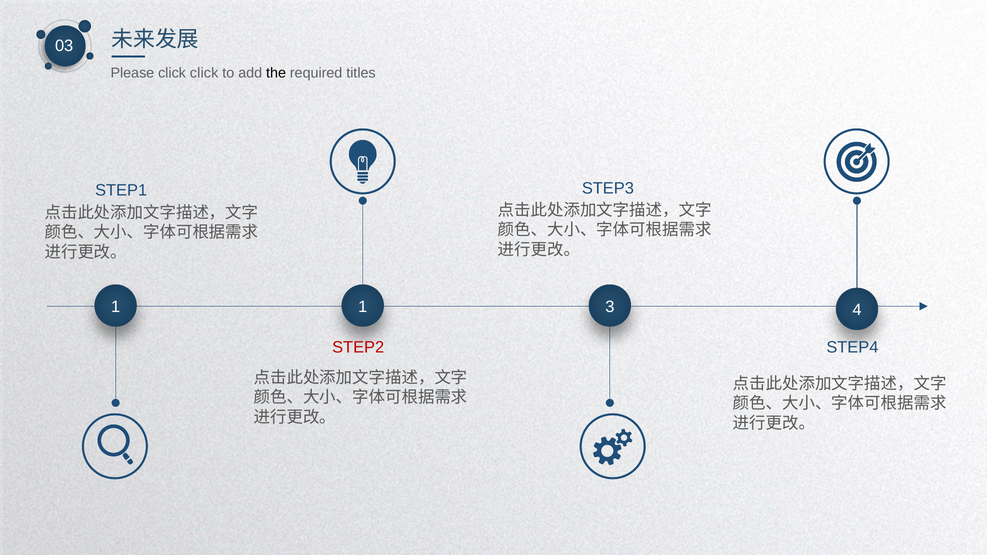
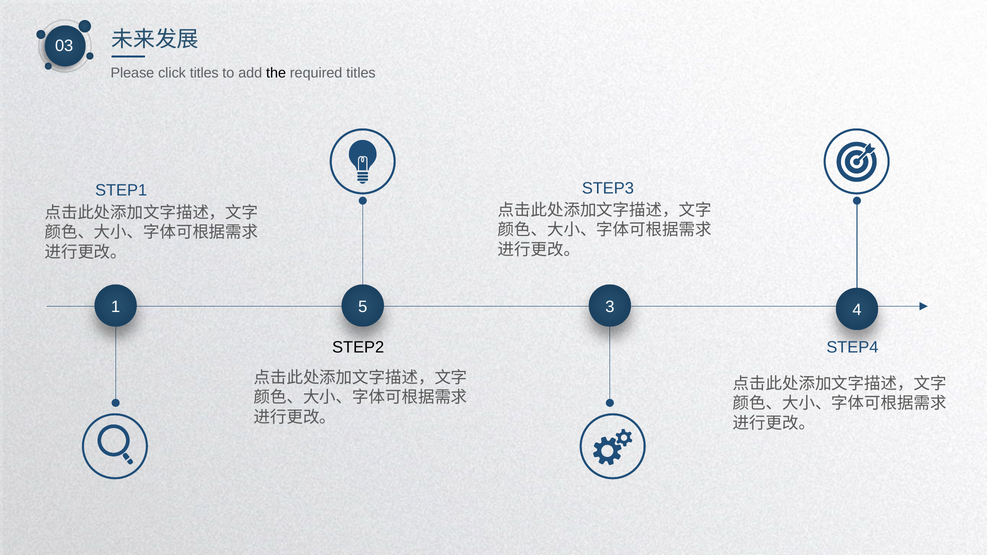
click click: click -> titles (204, 73)
1 1: 1 -> 5 (363, 307)
STEP2 colour: red -> black (358, 347)
